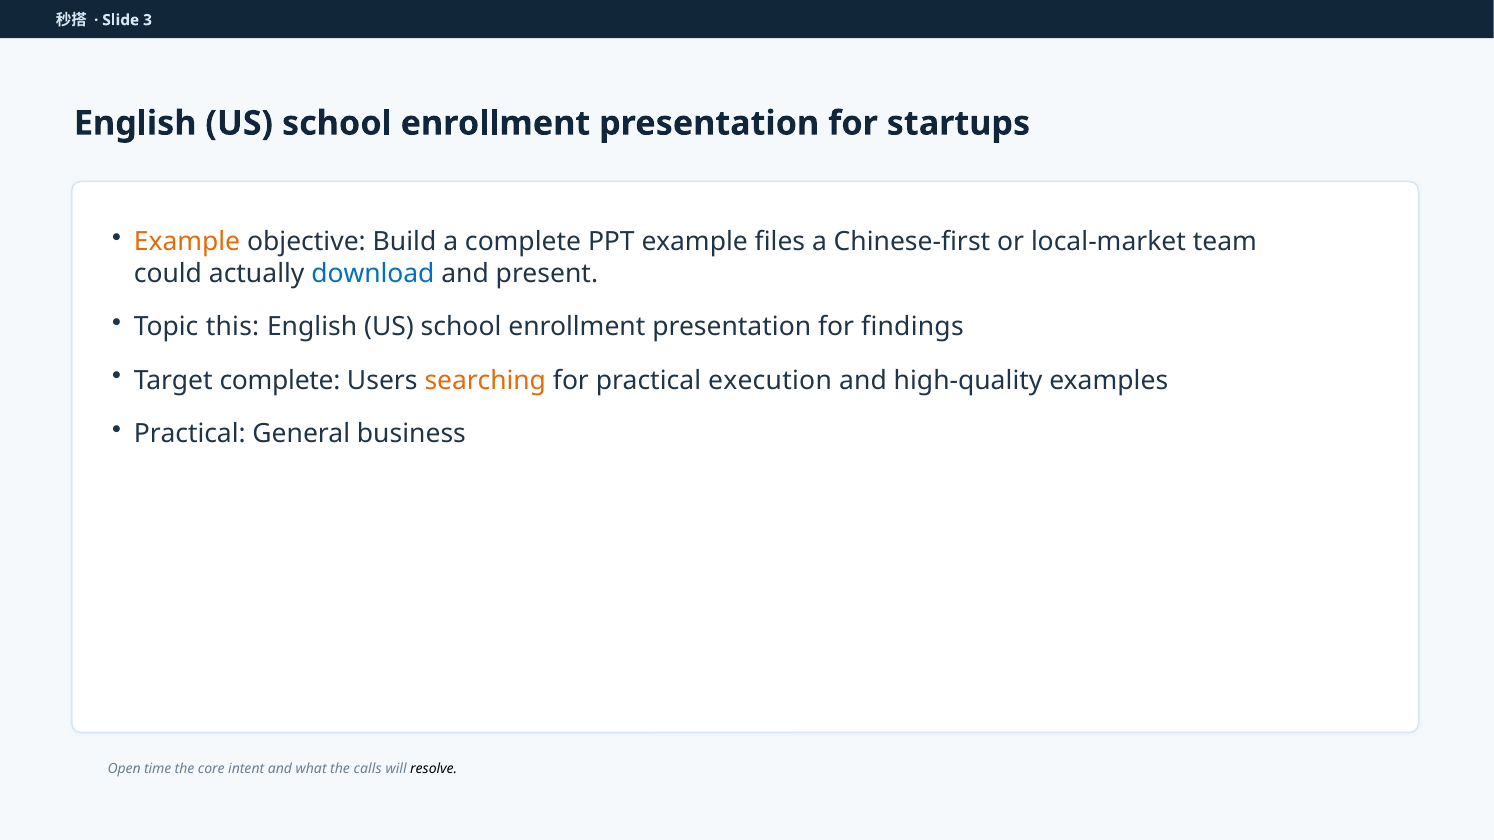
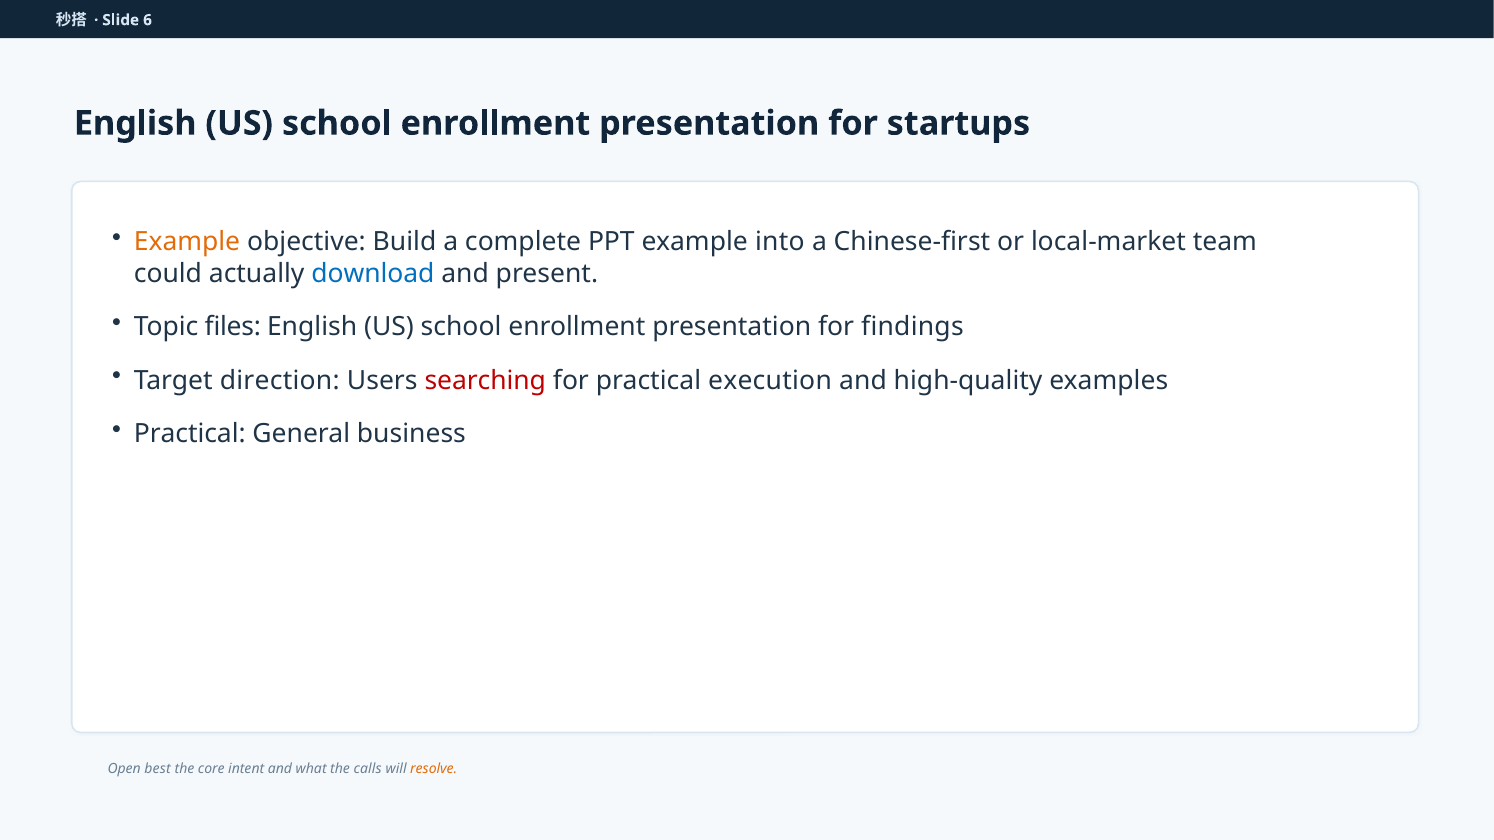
3: 3 -> 6 (148, 20)
files: files -> into (780, 242)
this: this -> files (233, 327)
Target complete: complete -> direction (280, 381)
searching colour: orange -> red (485, 381)
time: time -> best (158, 770)
resolve colour: black -> orange (434, 770)
